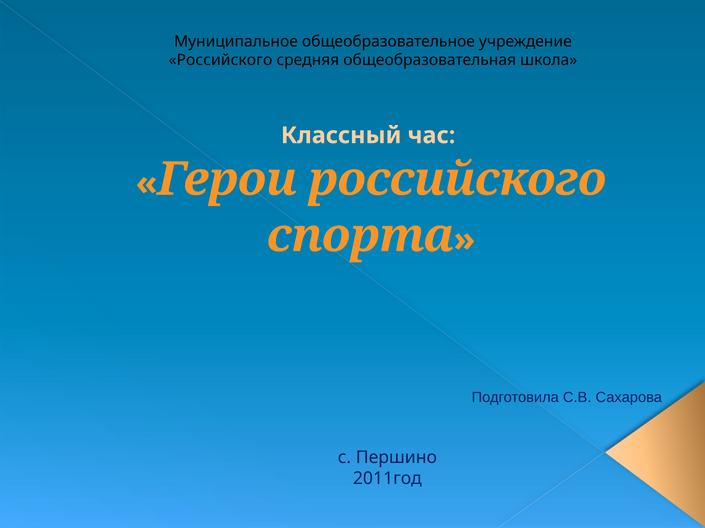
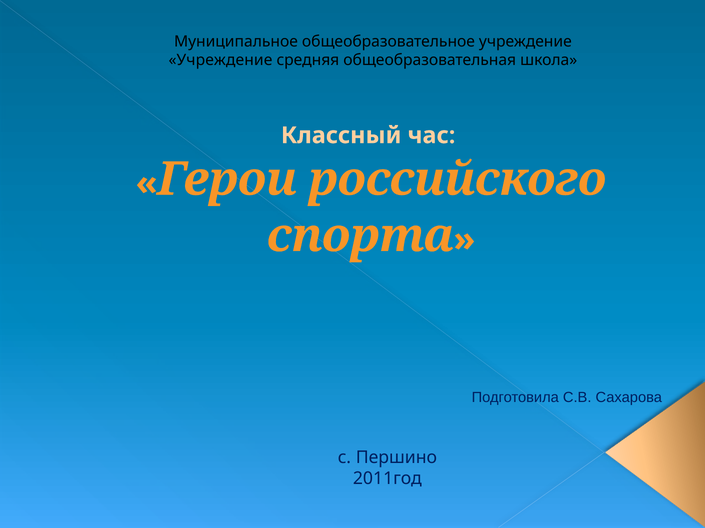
Российского: Российского -> Учреждение (220, 60)
